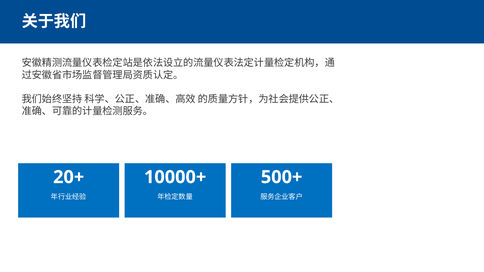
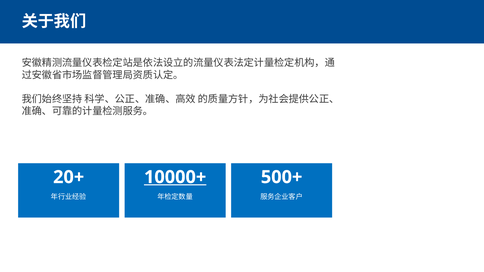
10000+ underline: none -> present (175, 177)
